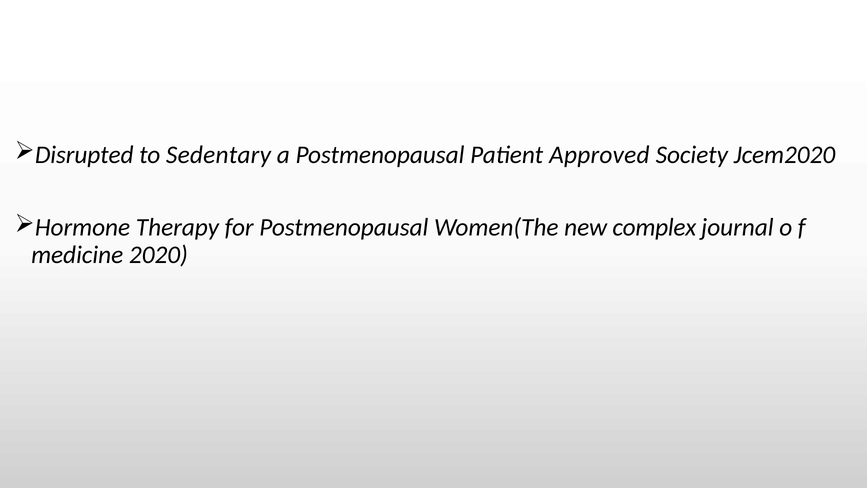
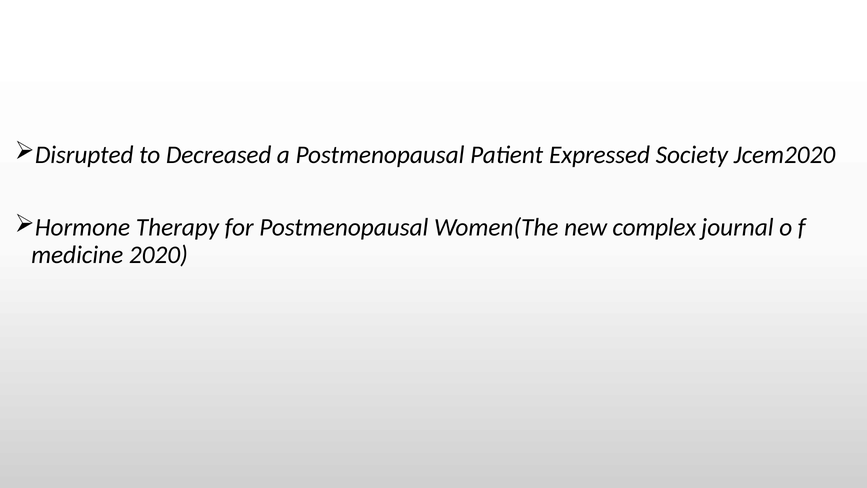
Sedentary: Sedentary -> Decreased (219, 155)
Approved: Approved -> Expressed (600, 155)
